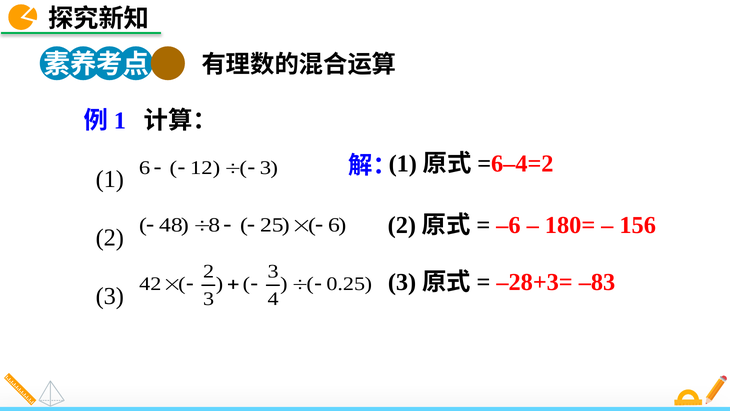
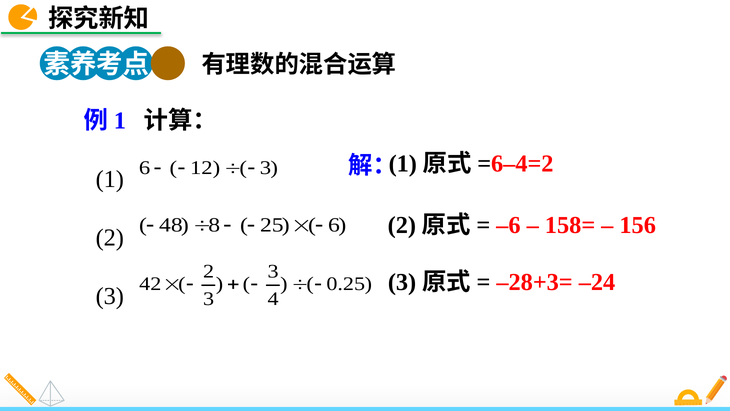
180=: 180= -> 158= (570, 225)
–83: –83 -> –24 (597, 282)
